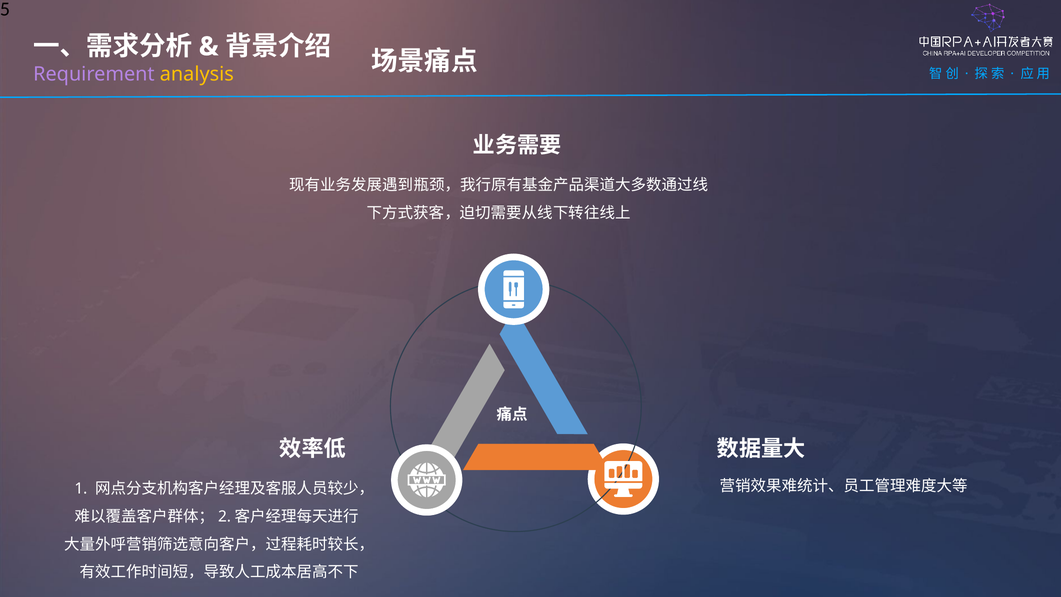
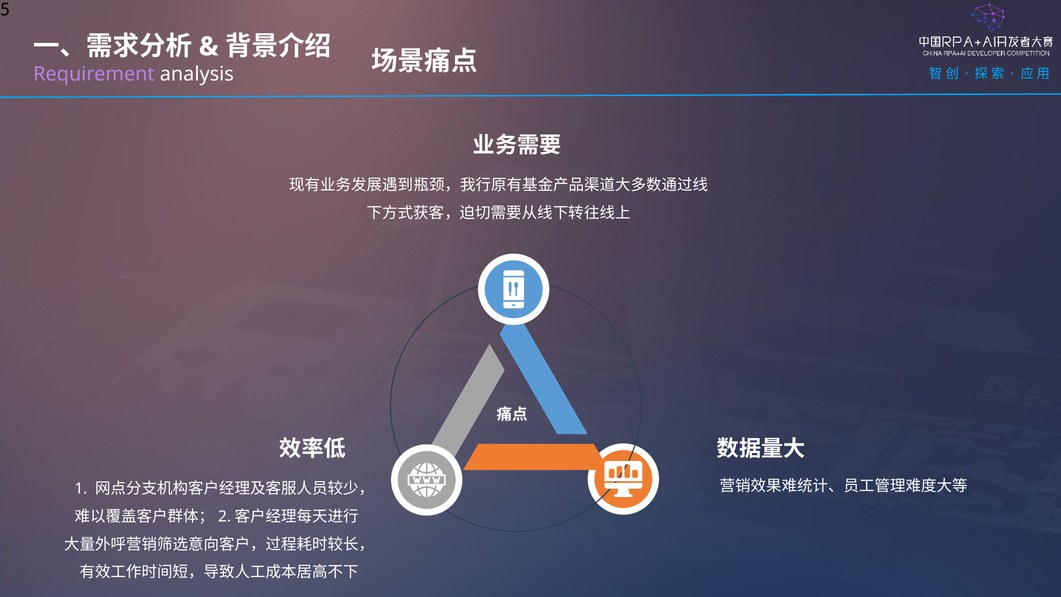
analysis colour: yellow -> white (197, 74)
